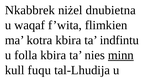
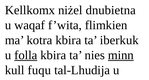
Nkabbrek: Nkabbrek -> Kellkomx (30, 10)
indfintu: indfintu -> iberkuk (119, 40)
folla underline: none -> present (26, 55)
